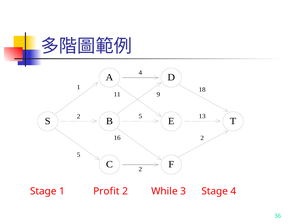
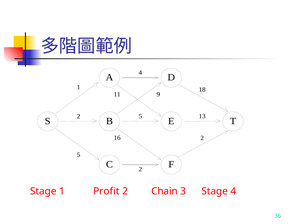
While: While -> Chain (164, 191)
